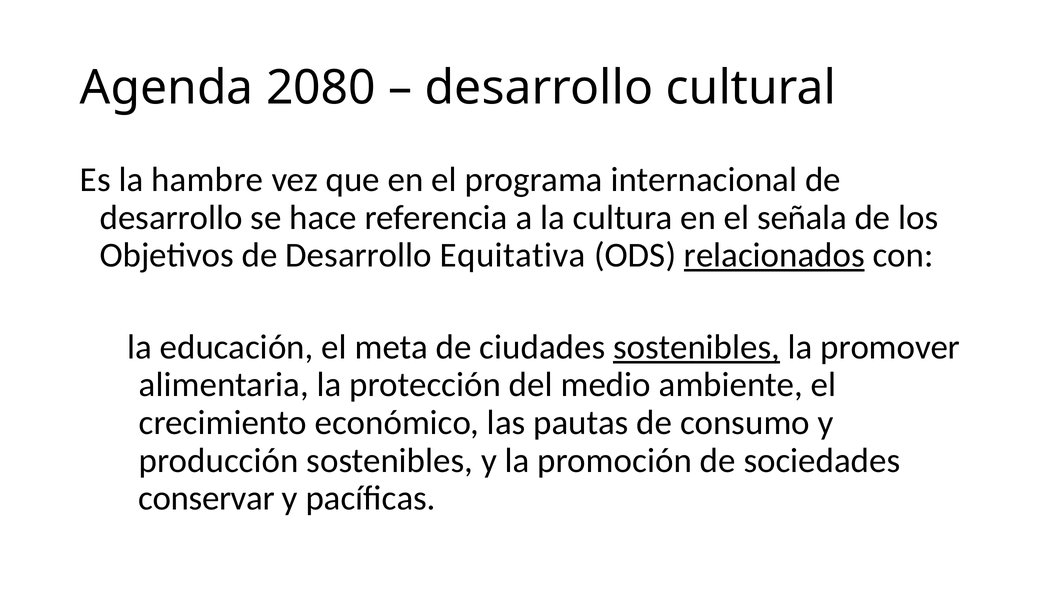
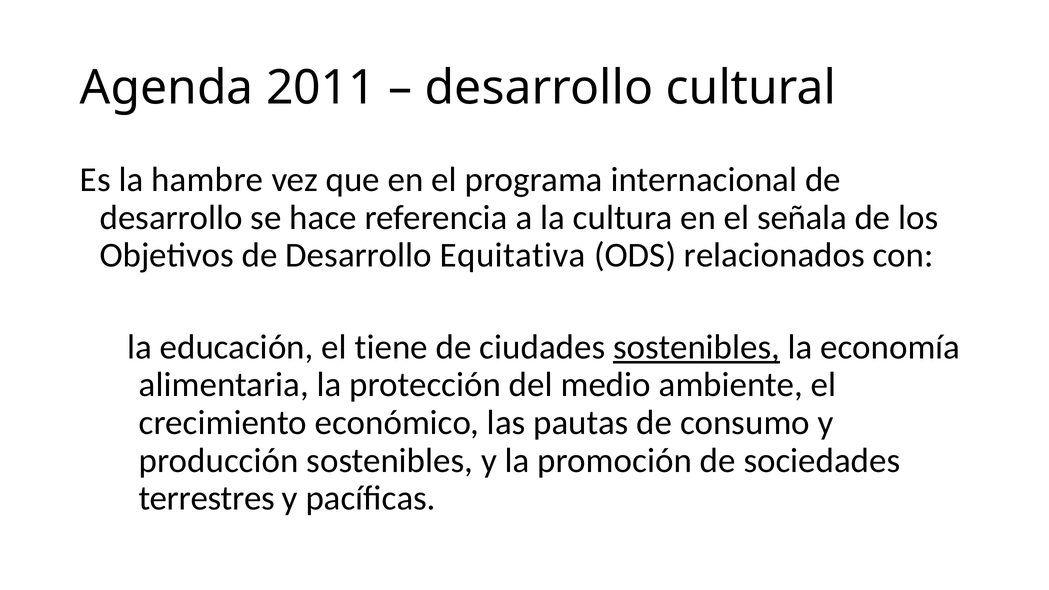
2080: 2080 -> 2011 (321, 88)
relacionados underline: present -> none (774, 255)
meta: meta -> tiene (391, 347)
promover: promover -> economía (890, 347)
conservar: conservar -> terrestres (207, 498)
